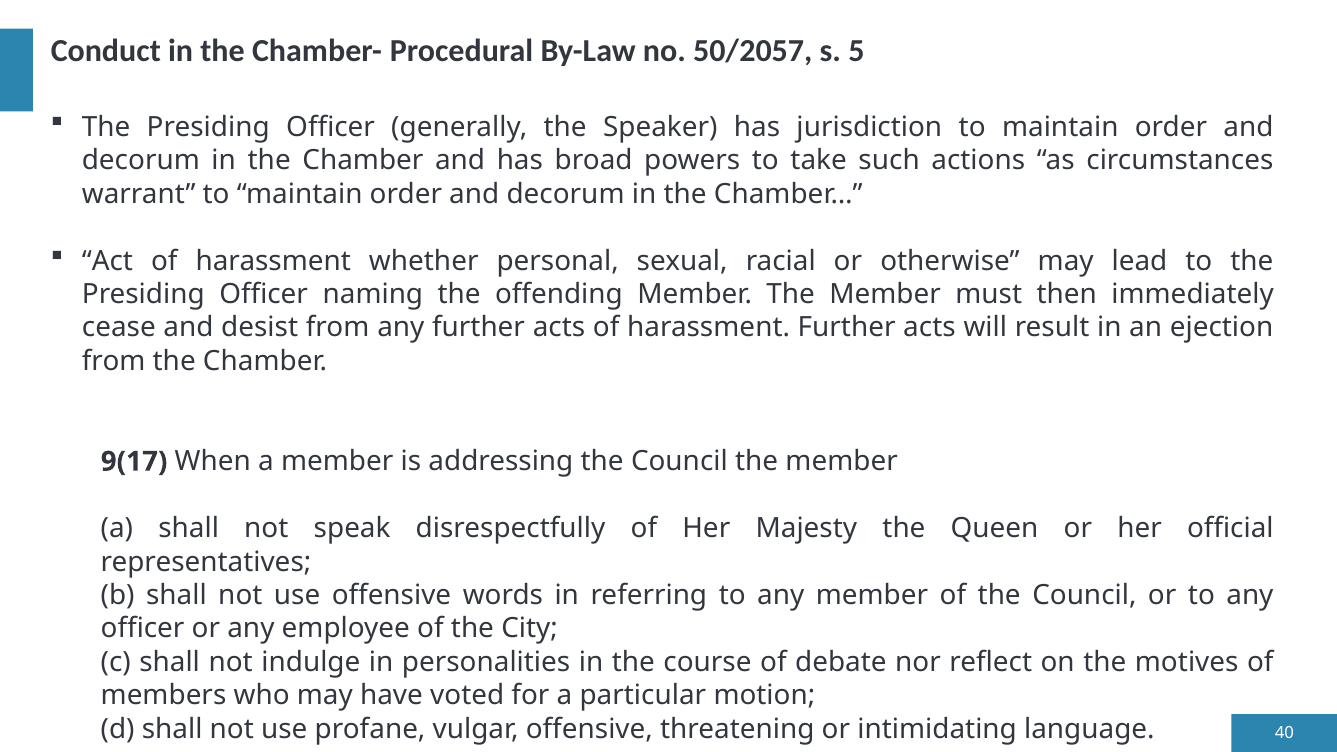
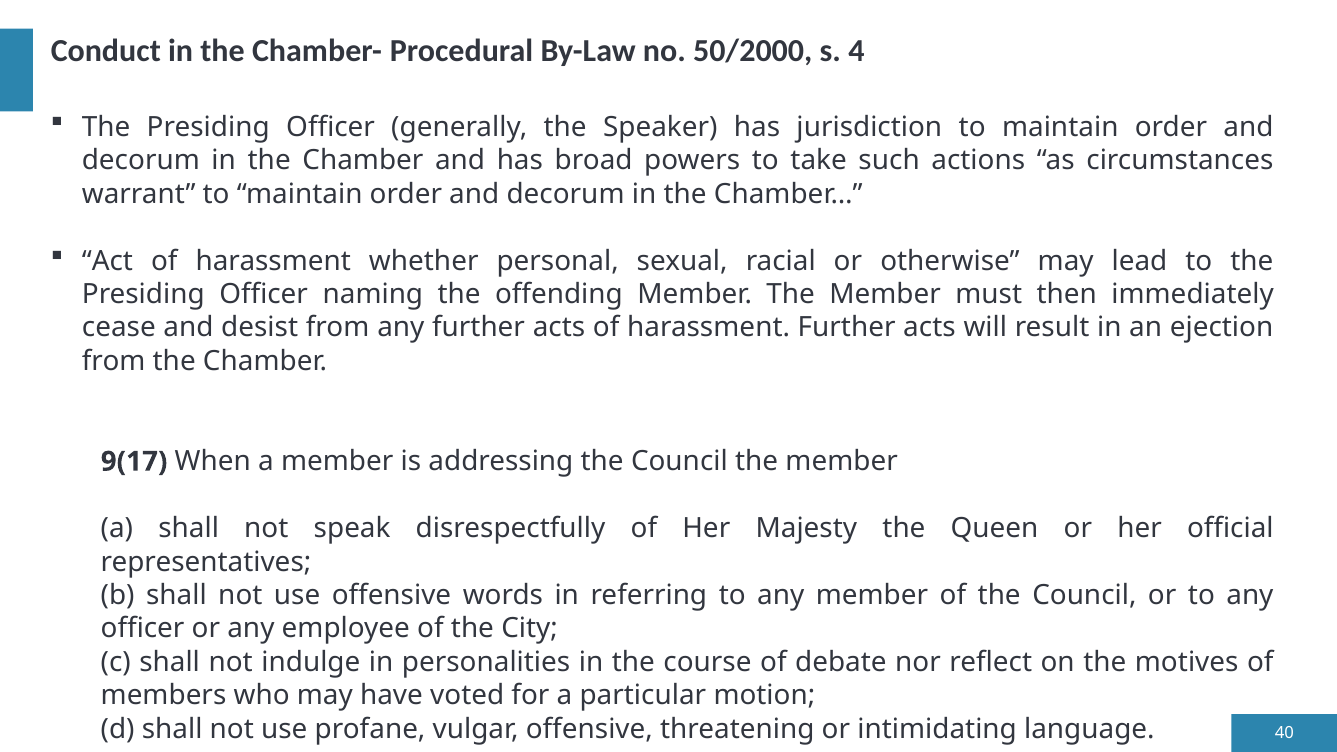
50/2057: 50/2057 -> 50/2000 (753, 51)
5: 5 -> 4 (856, 51)
